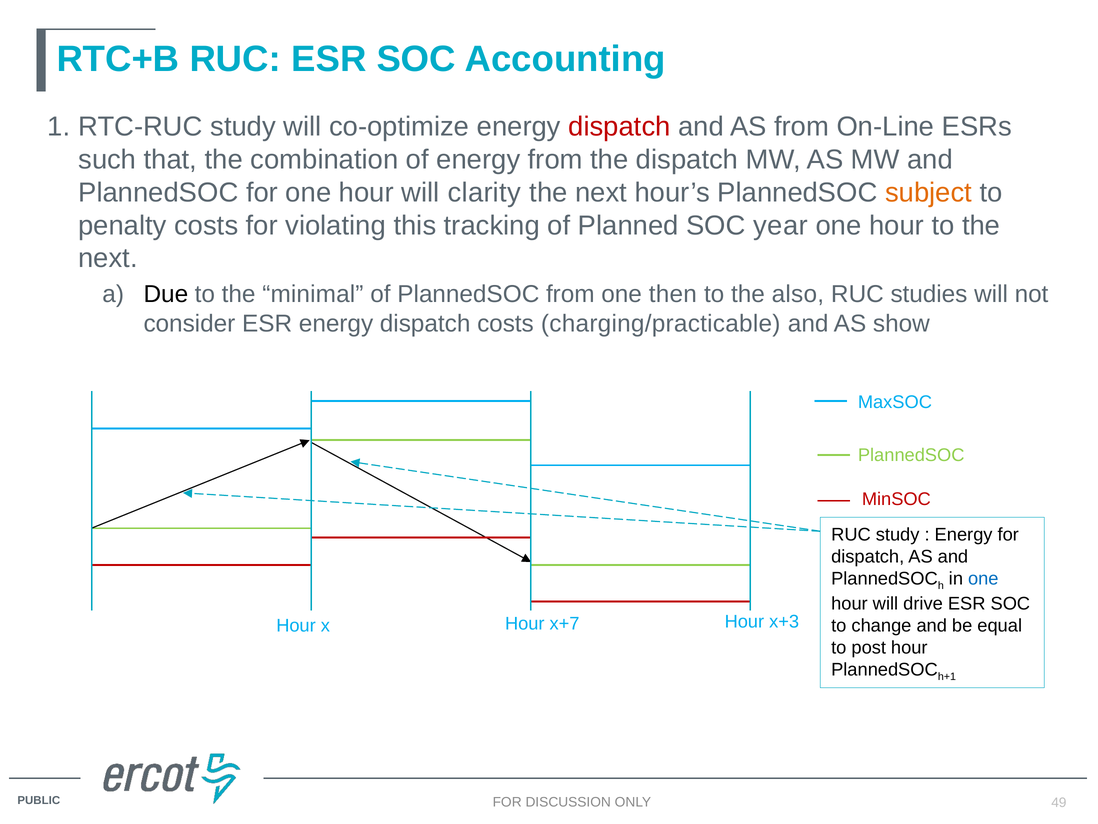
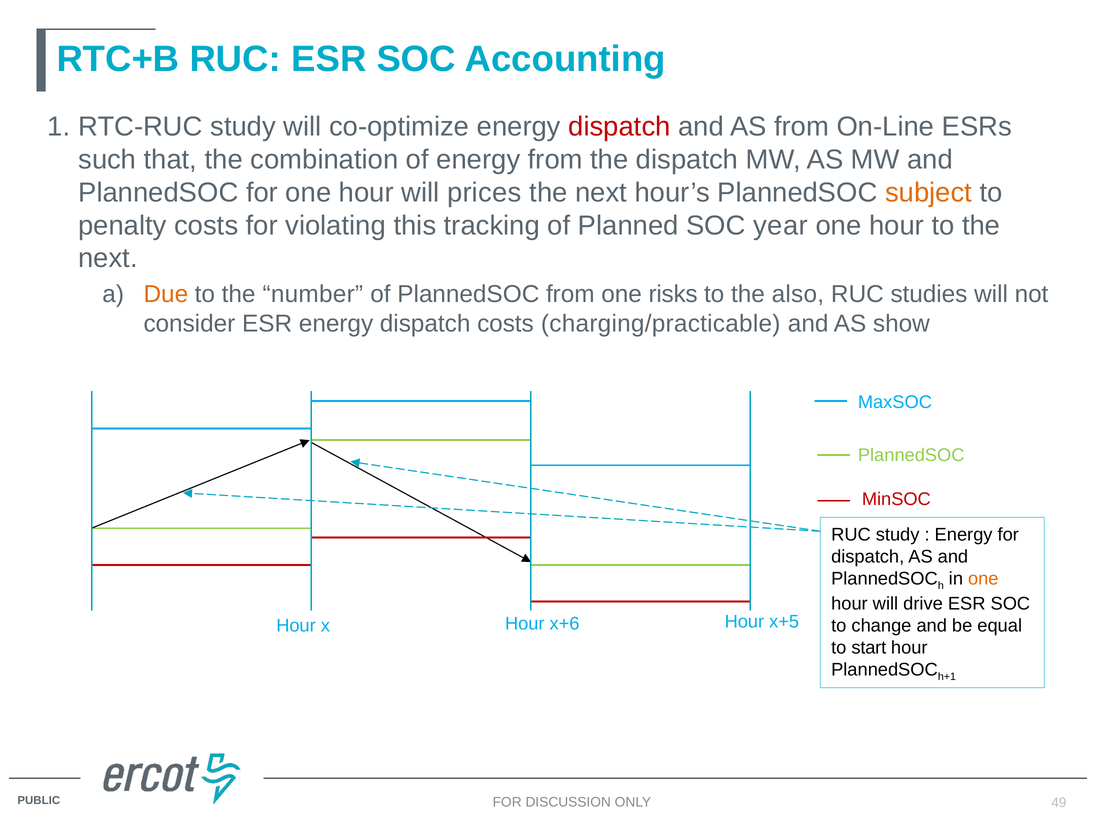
clarity: clarity -> prices (484, 192)
Due colour: black -> orange (166, 294)
minimal: minimal -> number (313, 294)
then: then -> risks (673, 294)
one colour: blue -> orange (983, 578)
x+7: x+7 -> x+6 (565, 623)
x+3: x+3 -> x+5 (784, 622)
post: post -> start (869, 647)
